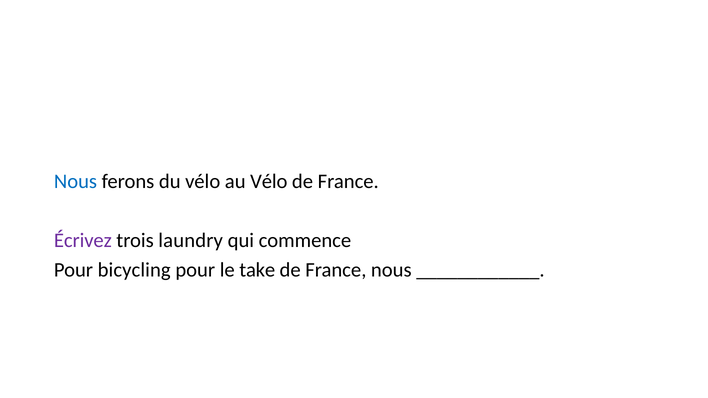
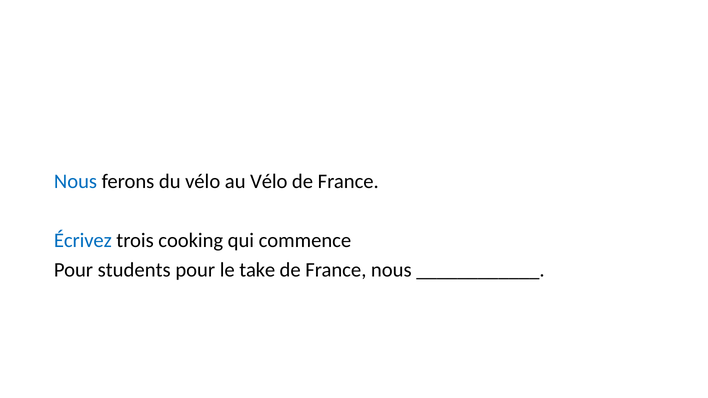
Écrivez colour: purple -> blue (83, 241)
laundry: laundry -> cooking (191, 241)
bicycling: bicycling -> students (134, 270)
